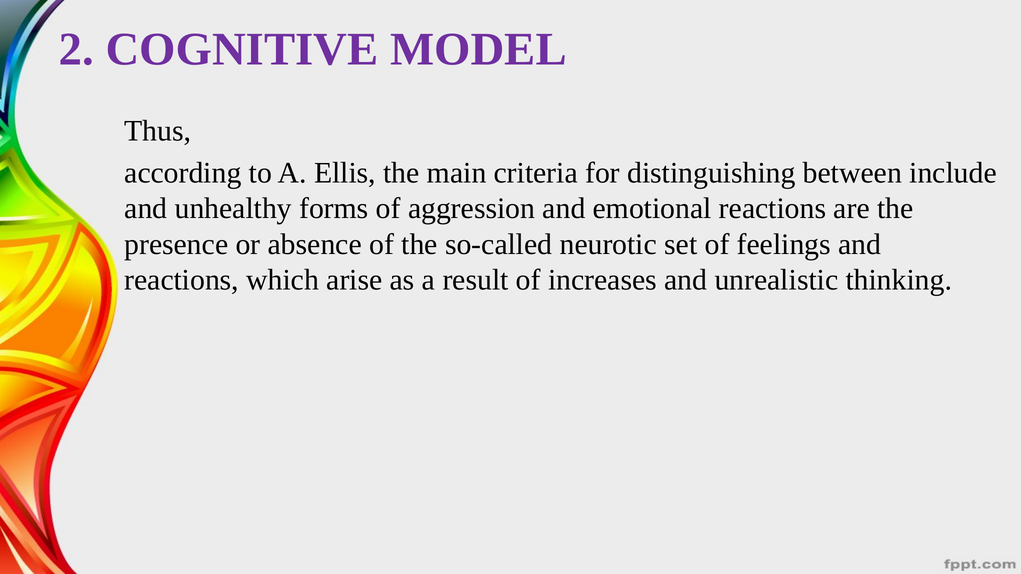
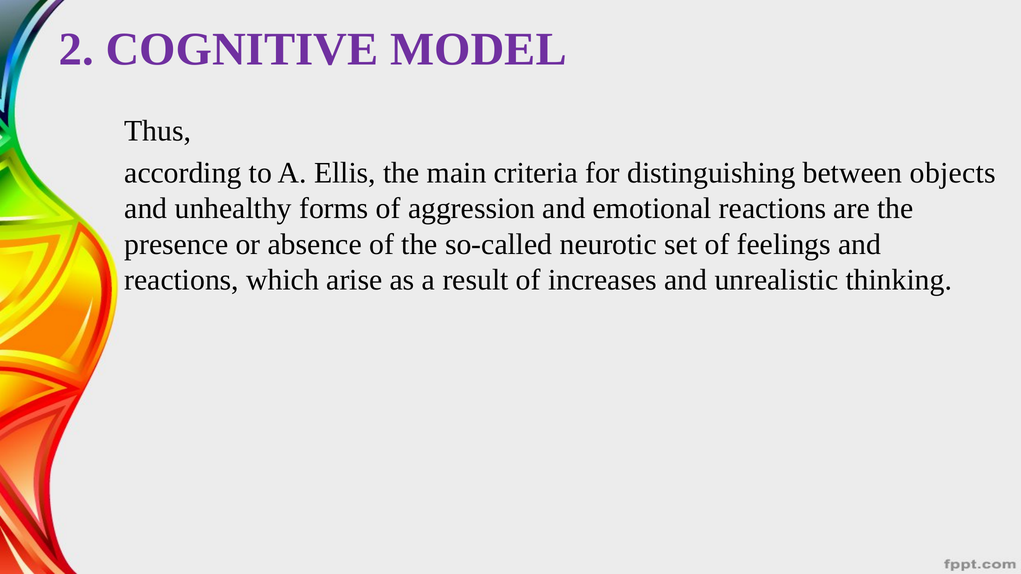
include: include -> objects (953, 173)
